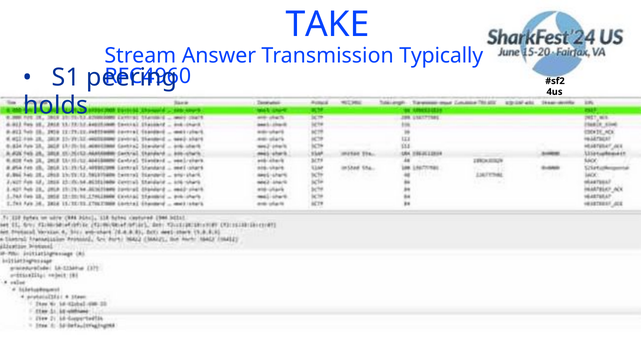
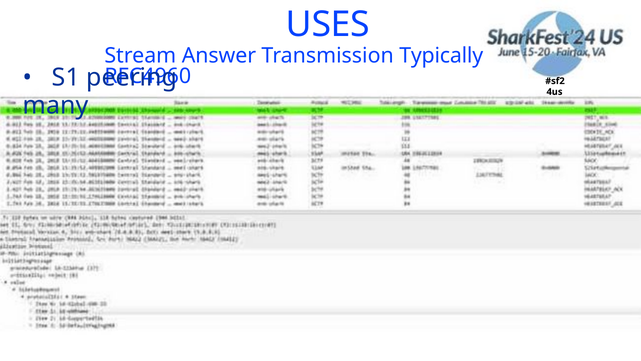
TAKE: TAKE -> USES (328, 25)
holds: holds -> many (56, 105)
